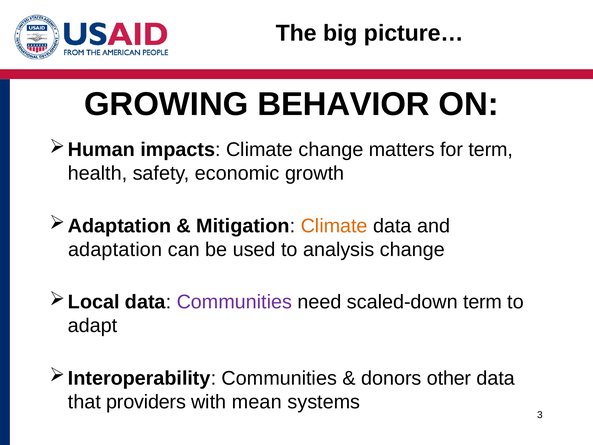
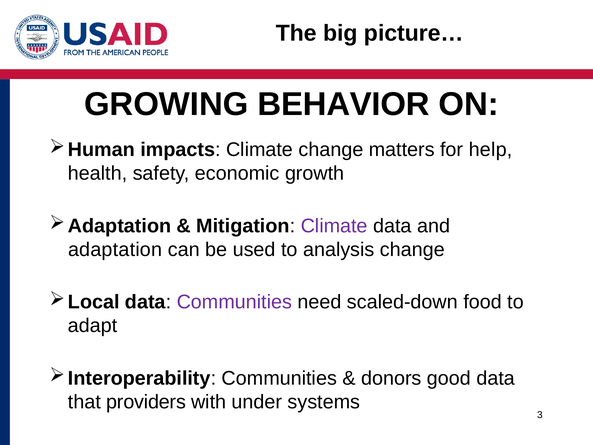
for term: term -> help (491, 150)
Climate colour: orange -> purple (334, 226)
scaled-down term: term -> food (483, 302)
other: other -> good (449, 378)
mean: mean -> under (257, 402)
